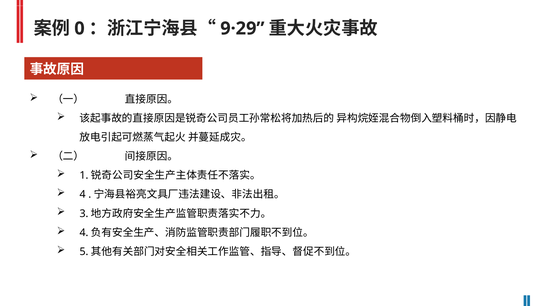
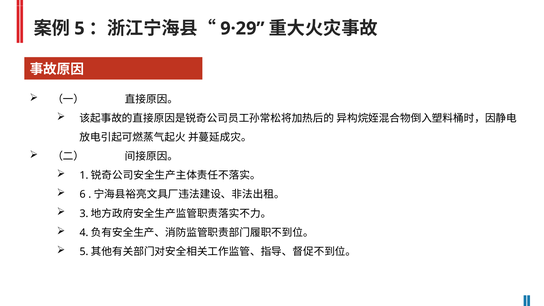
0: 0 -> 5 (79, 28)
4: 4 -> 6 (83, 195)
